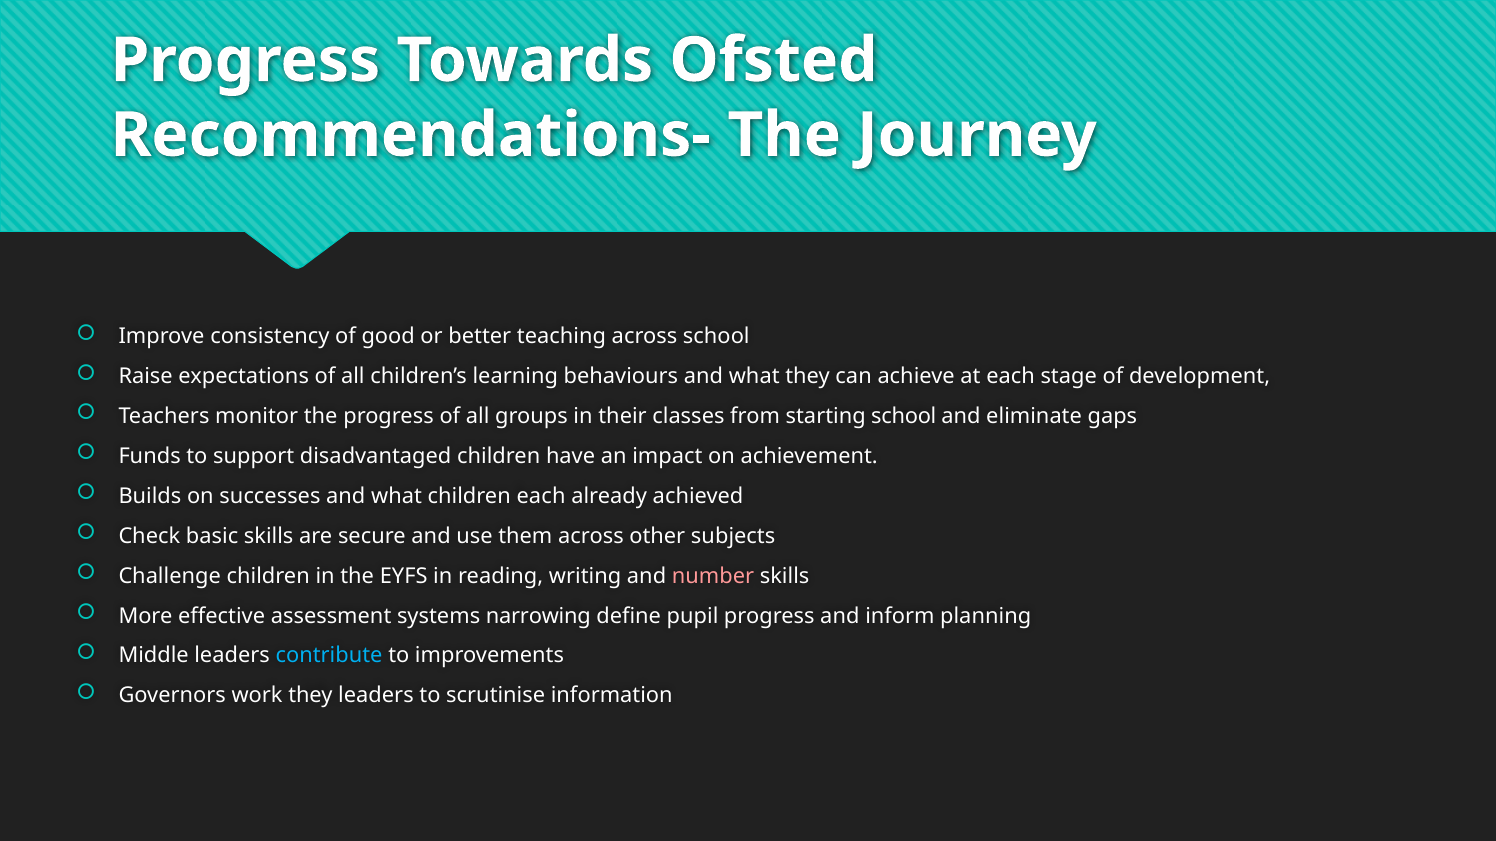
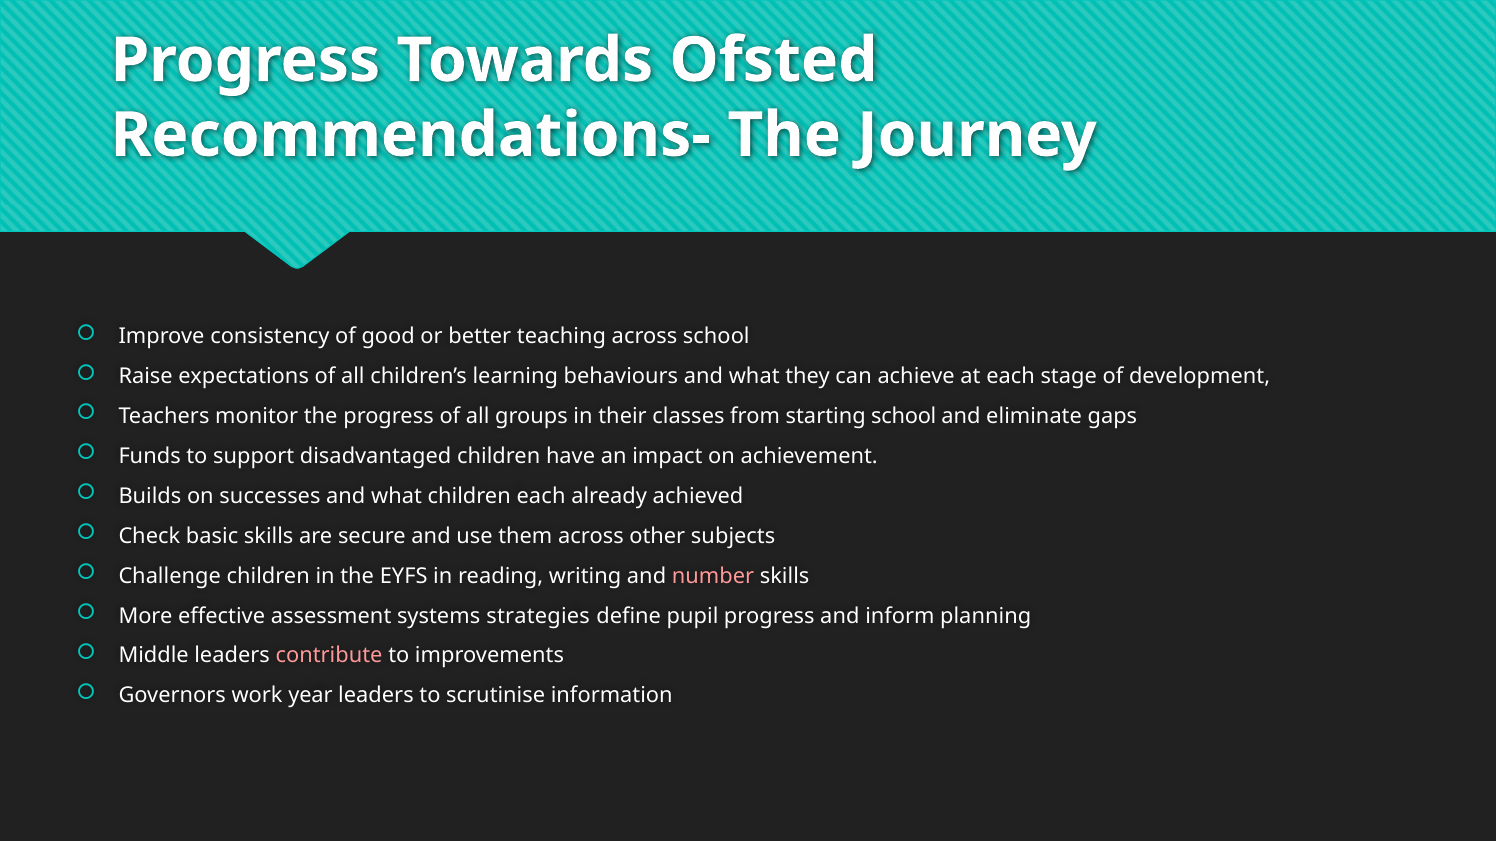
narrowing: narrowing -> strategies (538, 616)
contribute colour: light blue -> pink (329, 656)
work they: they -> year (310, 696)
